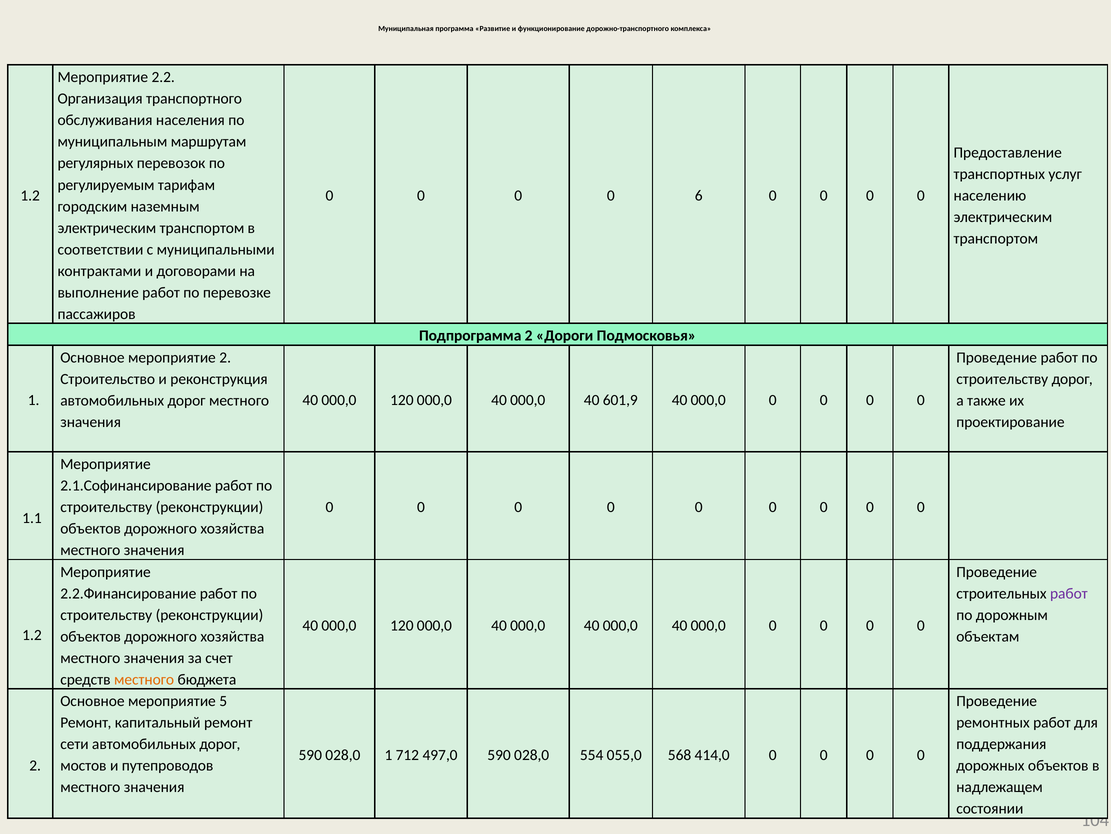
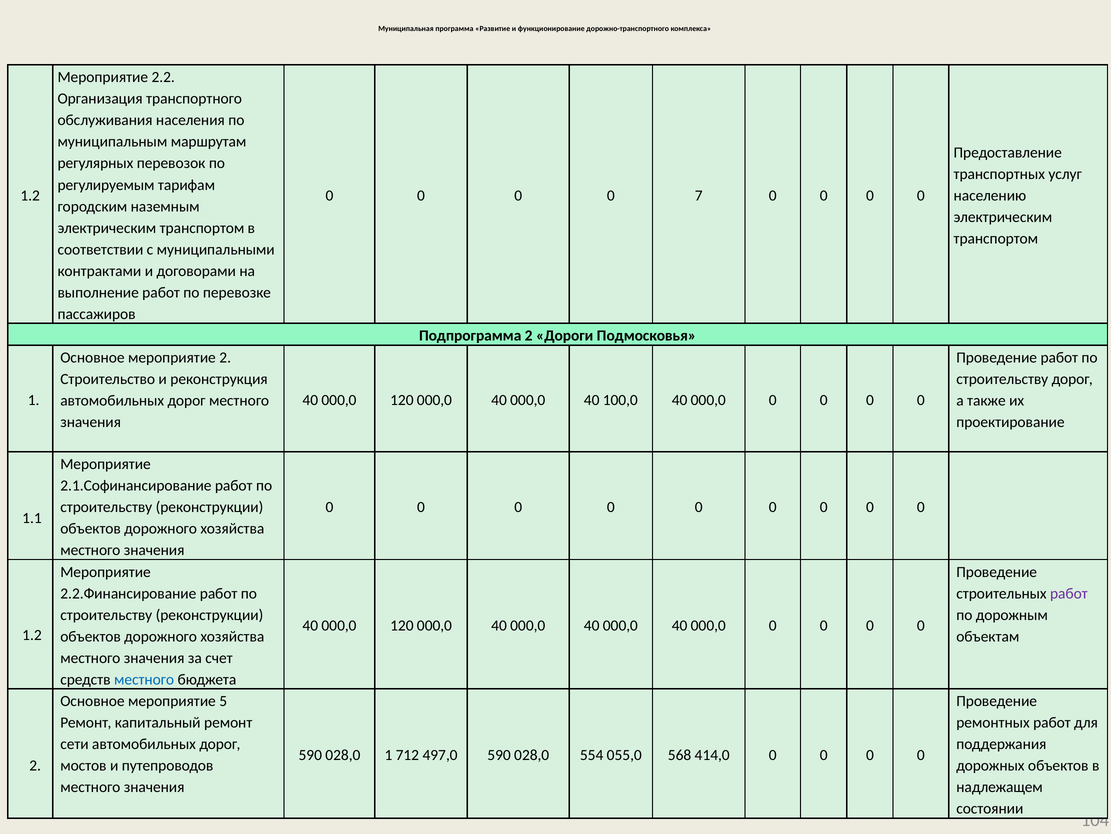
6: 6 -> 7 (699, 195)
601,9: 601,9 -> 100,0 (620, 400)
местного colour: orange -> blue (144, 679)
